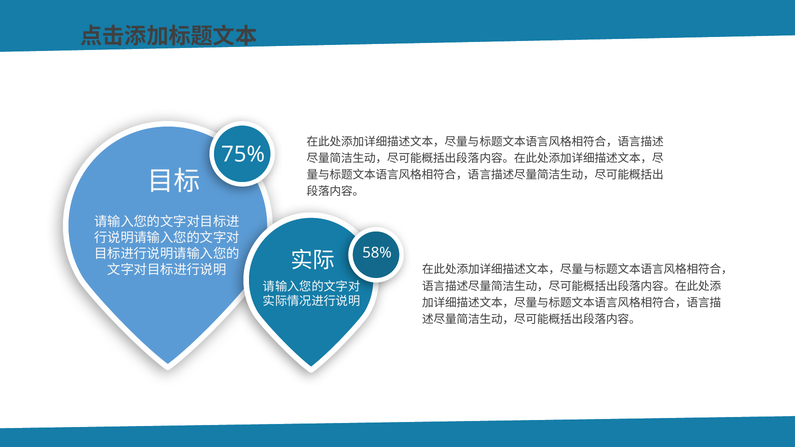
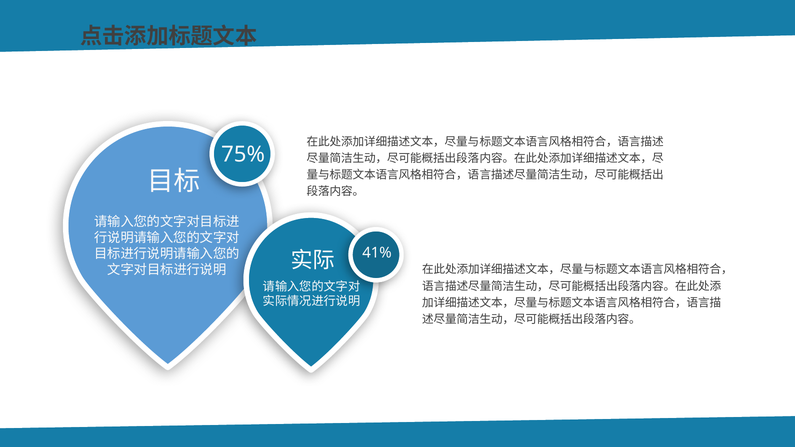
58%: 58% -> 41% (377, 253)
